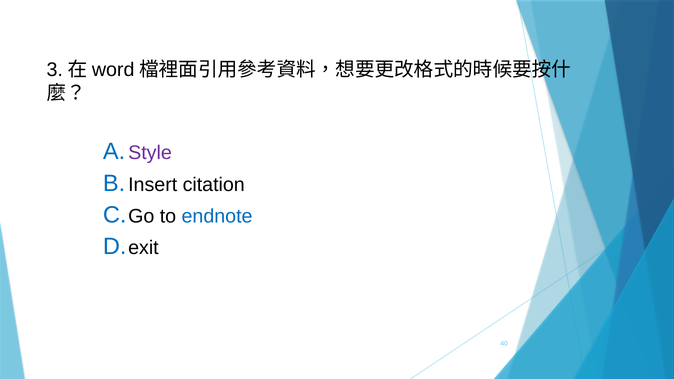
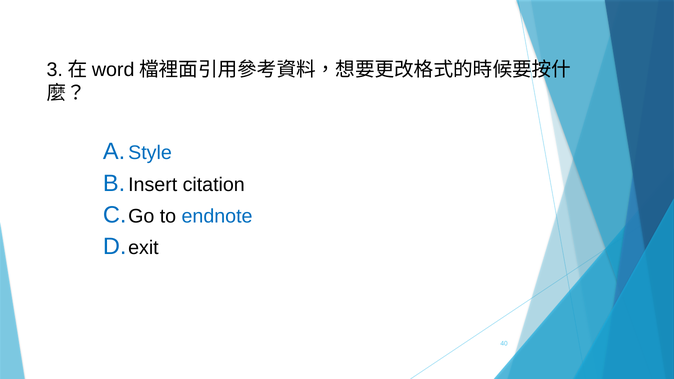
Style colour: purple -> blue (150, 153)
